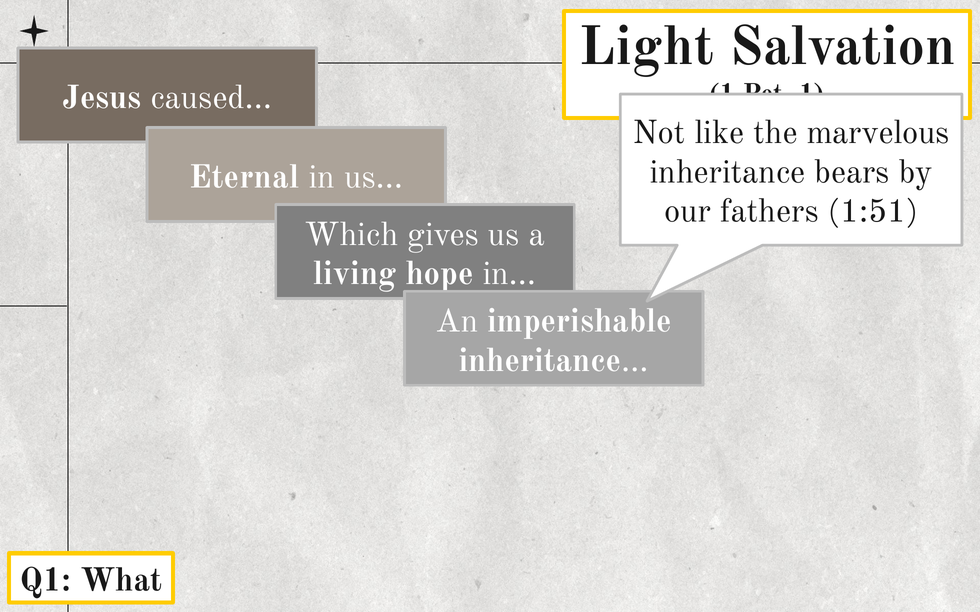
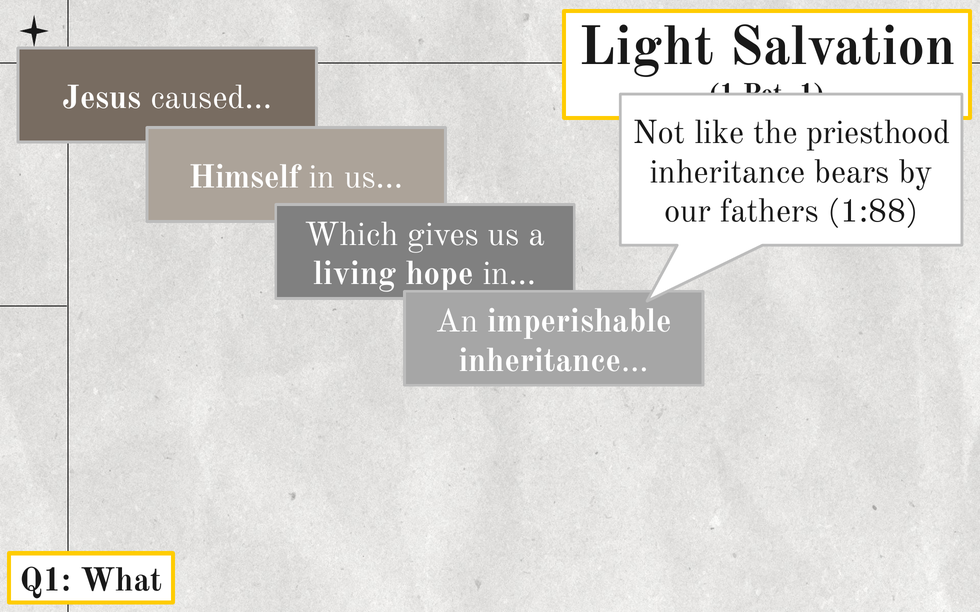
marvelous: marvelous -> priesthood (878, 133)
Eternal: Eternal -> Himself (244, 177)
1:51: 1:51 -> 1:88 (873, 211)
